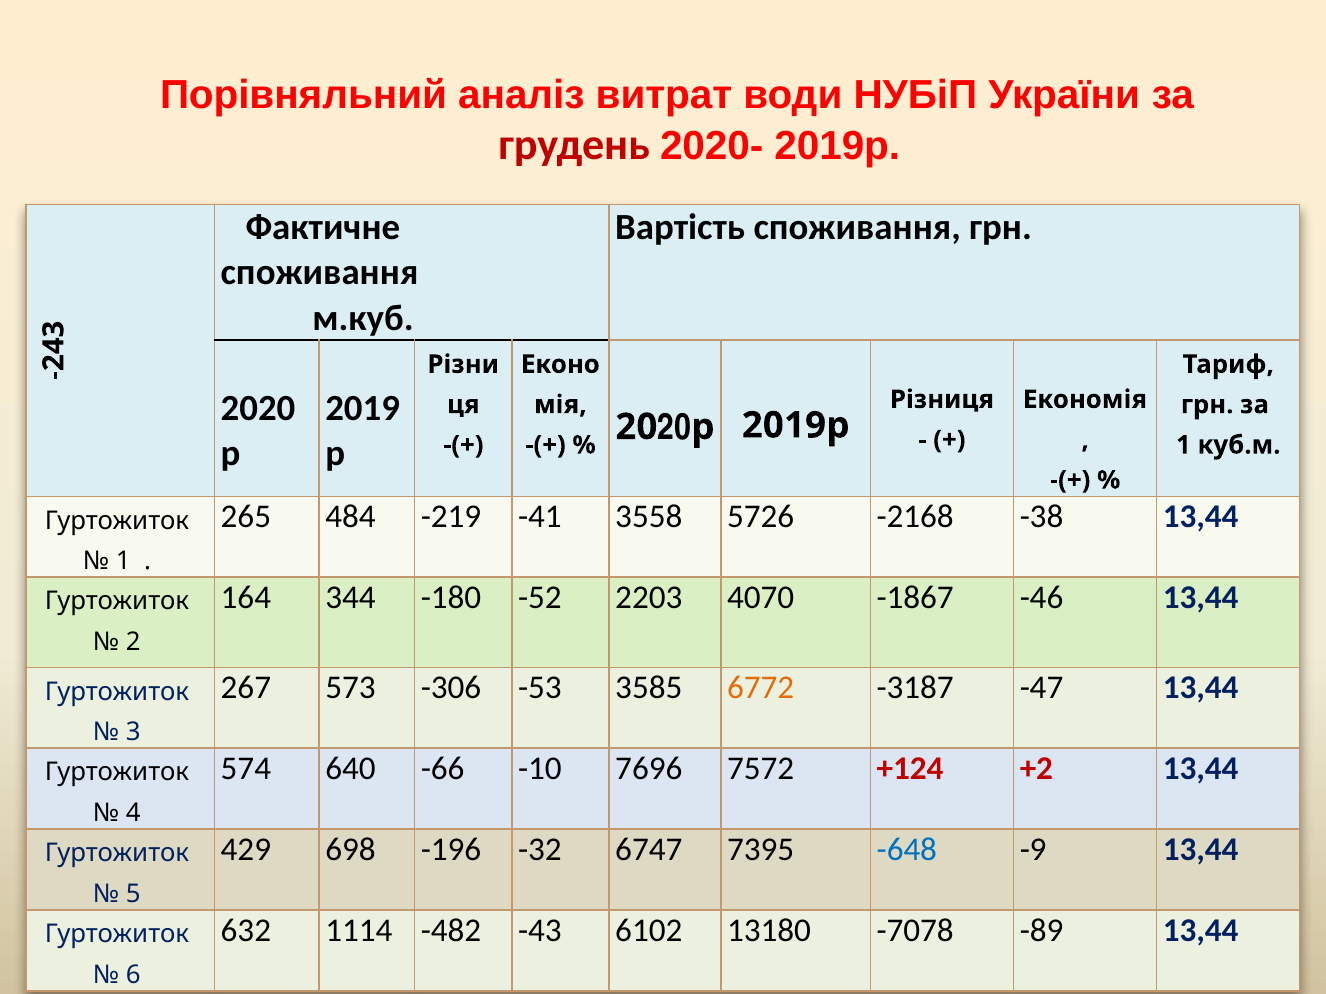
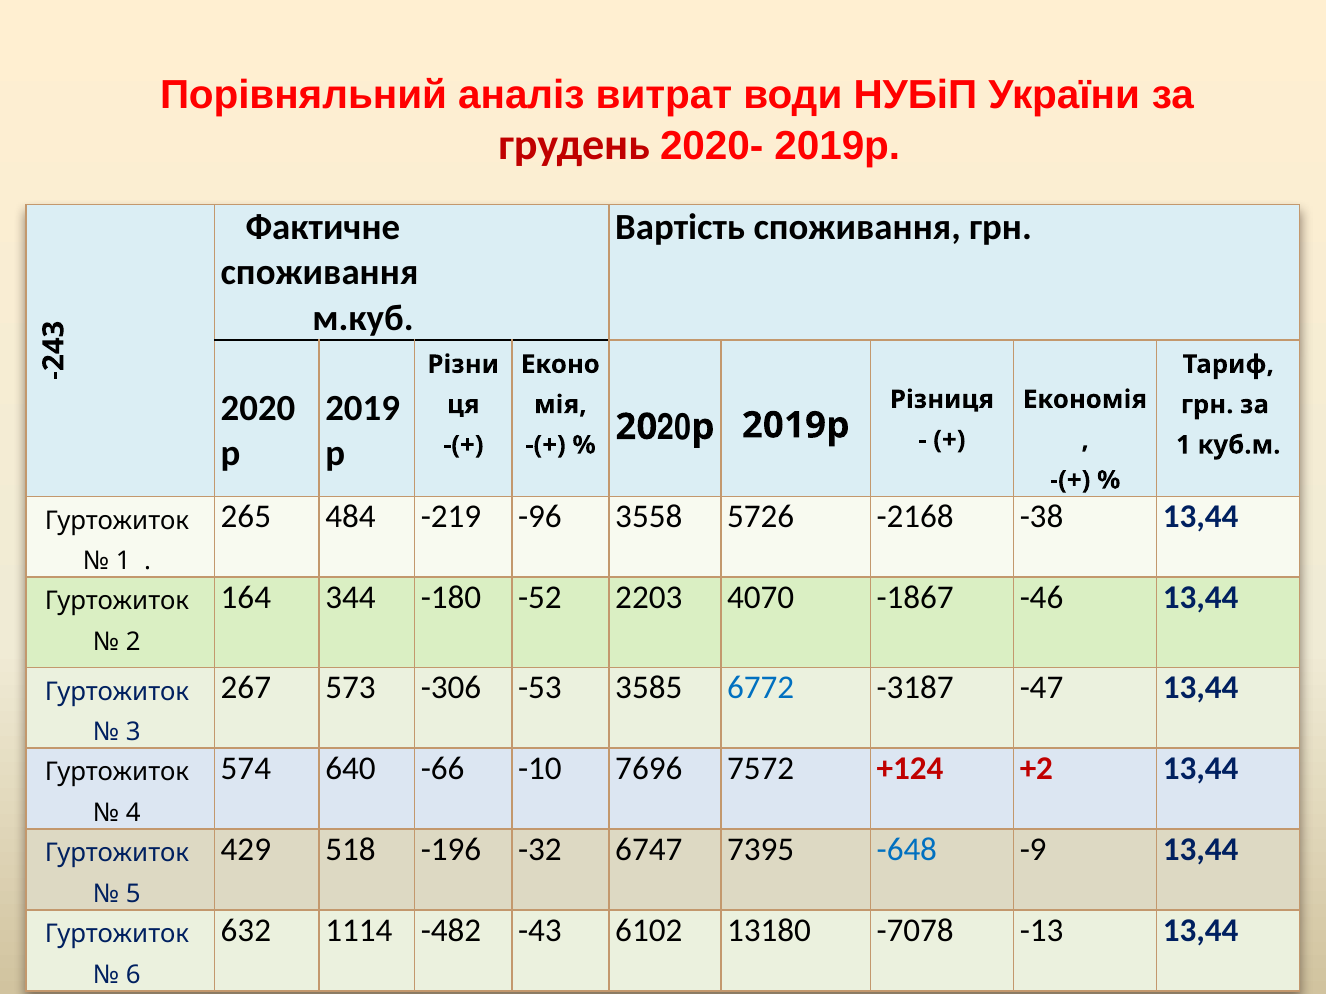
-41: -41 -> -96 (540, 517)
6772 colour: orange -> blue (761, 688)
698: 698 -> 518 (351, 850)
-89: -89 -> -13 (1042, 931)
